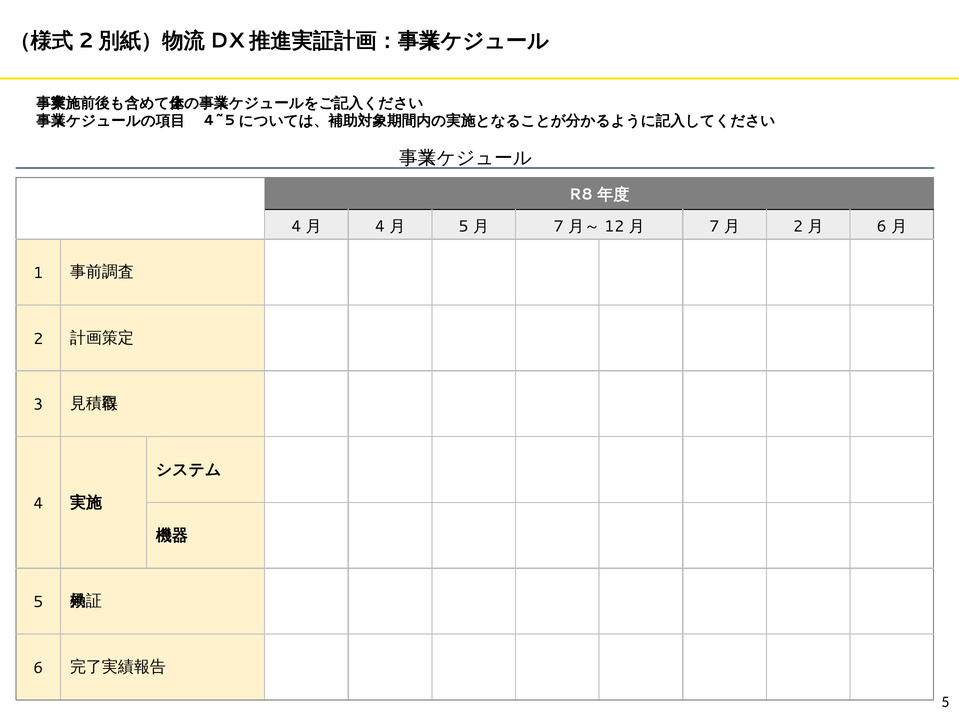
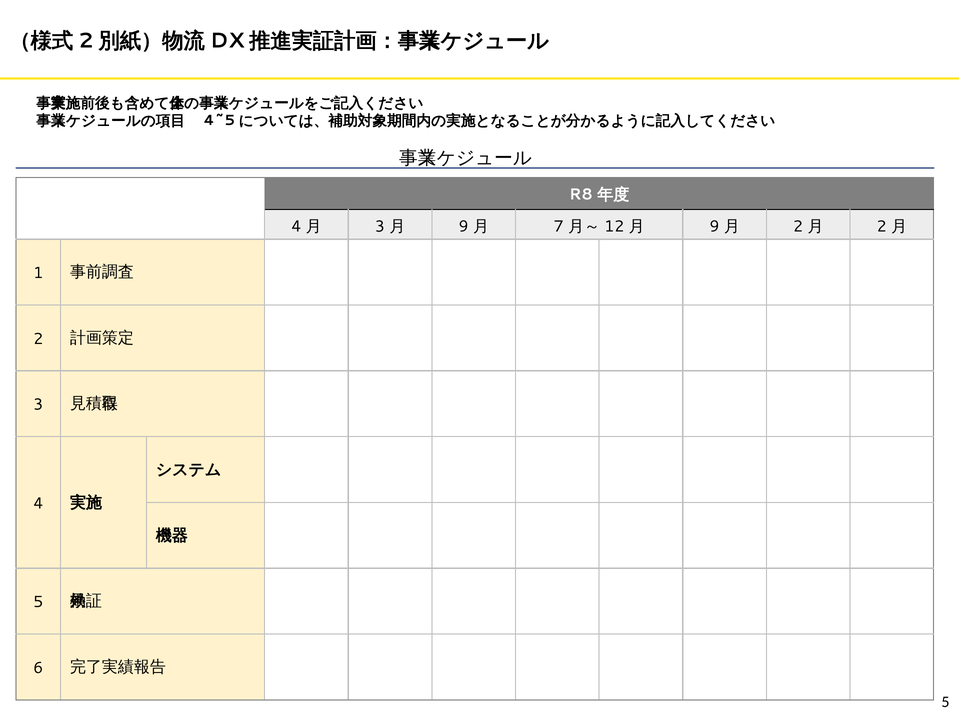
4: 4 -> 3 (380, 226)
5: 5 -> 9 (463, 226)
7: 7 -> 9 (714, 226)
6: 6 -> 2 (882, 226)
